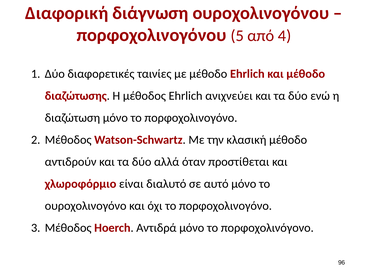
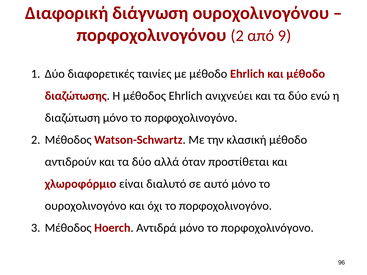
πορφοχολινογόνου 5: 5 -> 2 (237, 36)
4: 4 -> 9 (285, 36)
